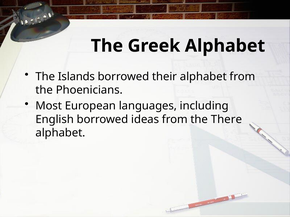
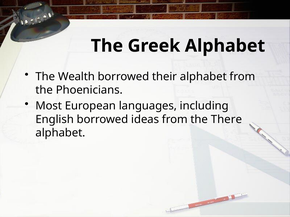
Islands: Islands -> Wealth (76, 77)
